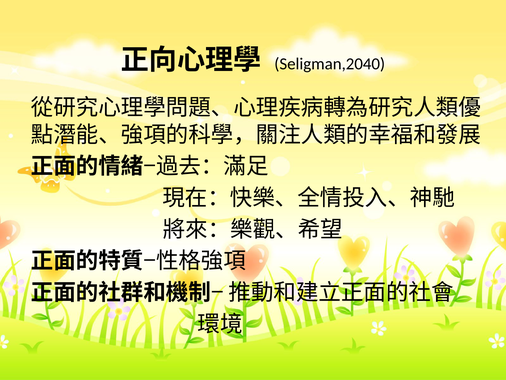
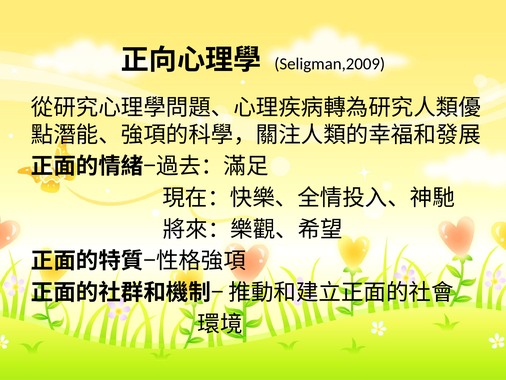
Seligman,2040: Seligman,2040 -> Seligman,2009 (330, 64)
